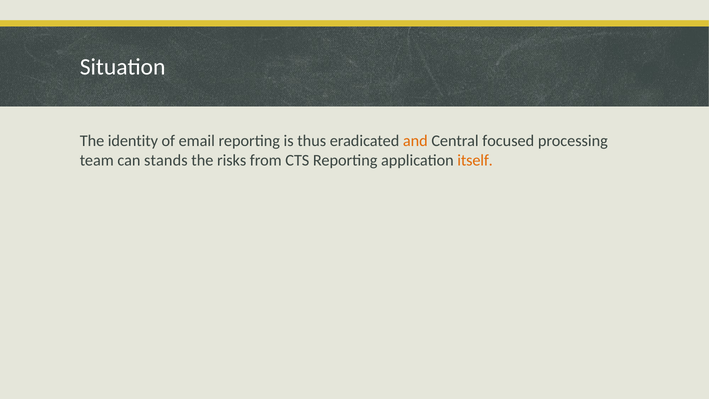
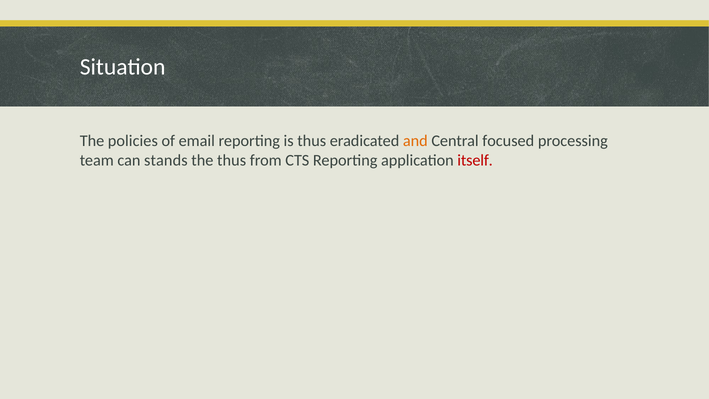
identity: identity -> policies (133, 141)
the risks: risks -> thus (232, 160)
itself colour: orange -> red (475, 160)
